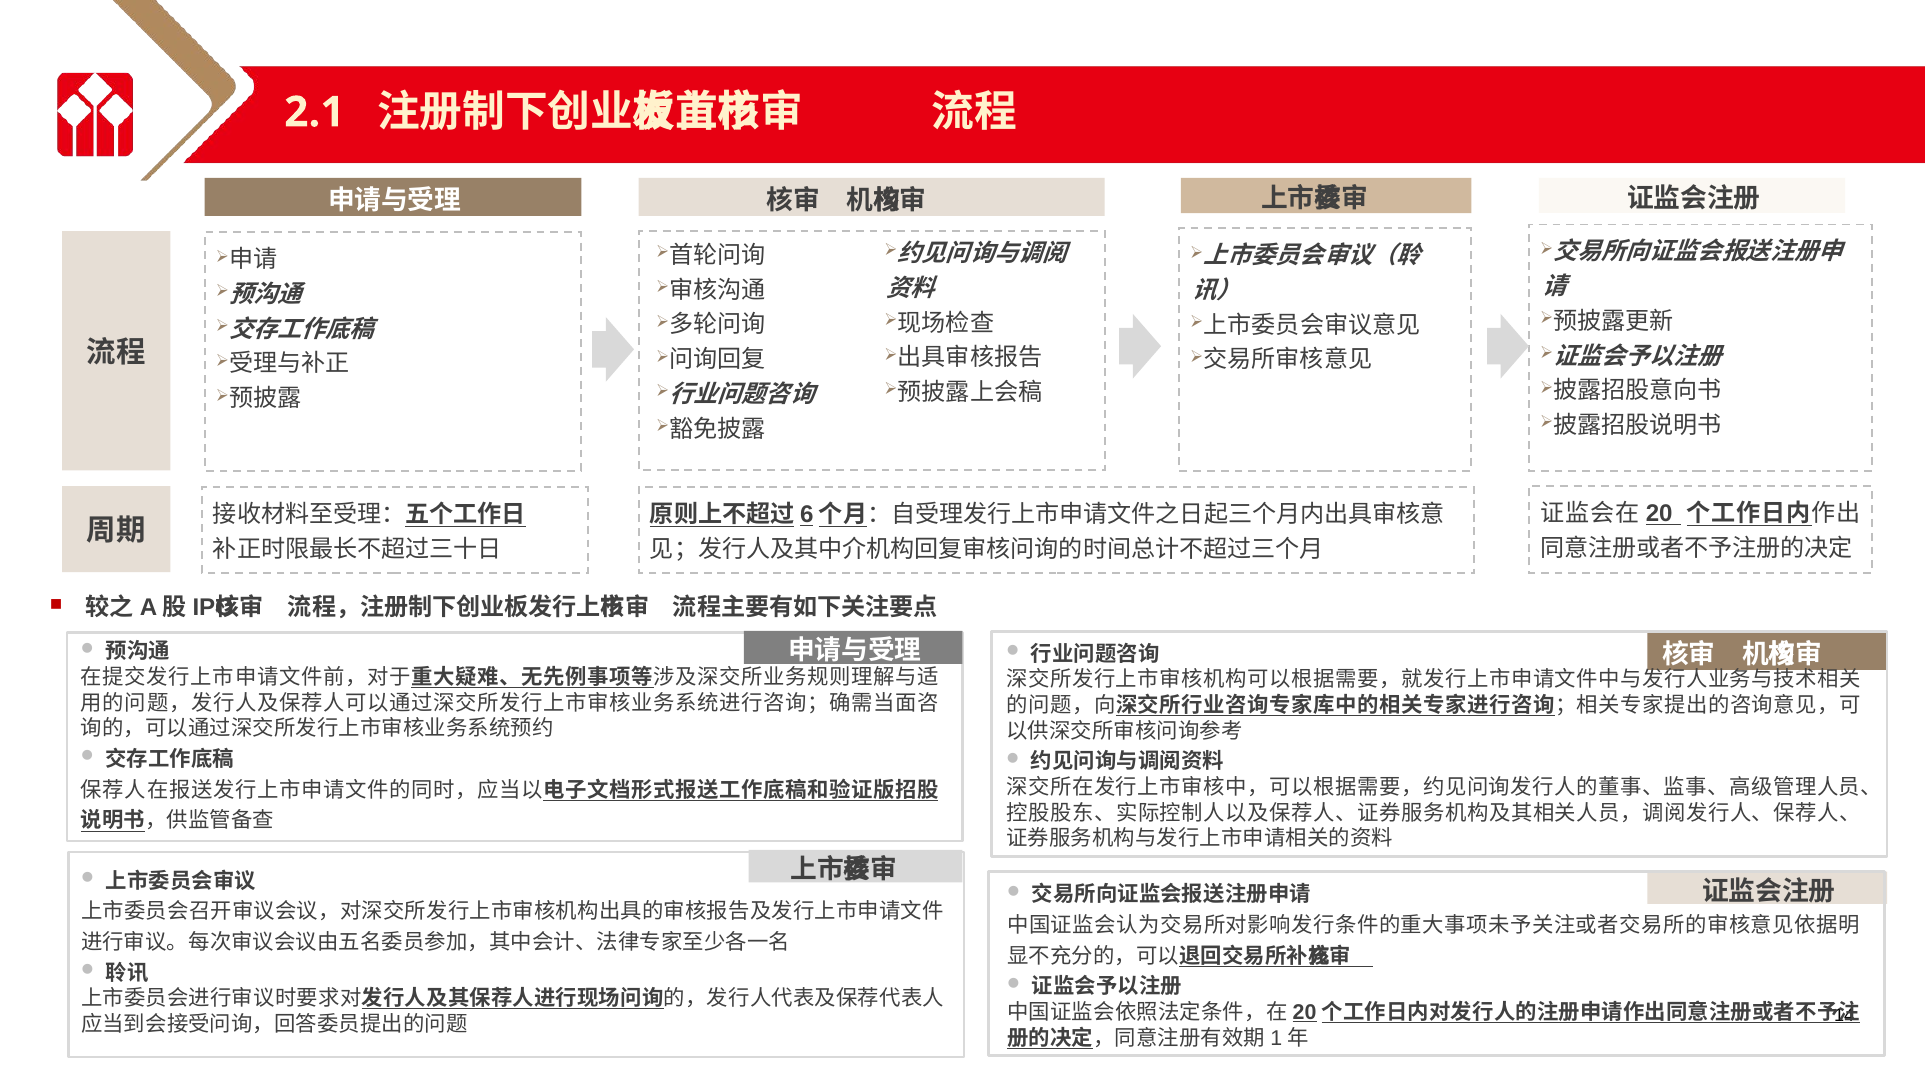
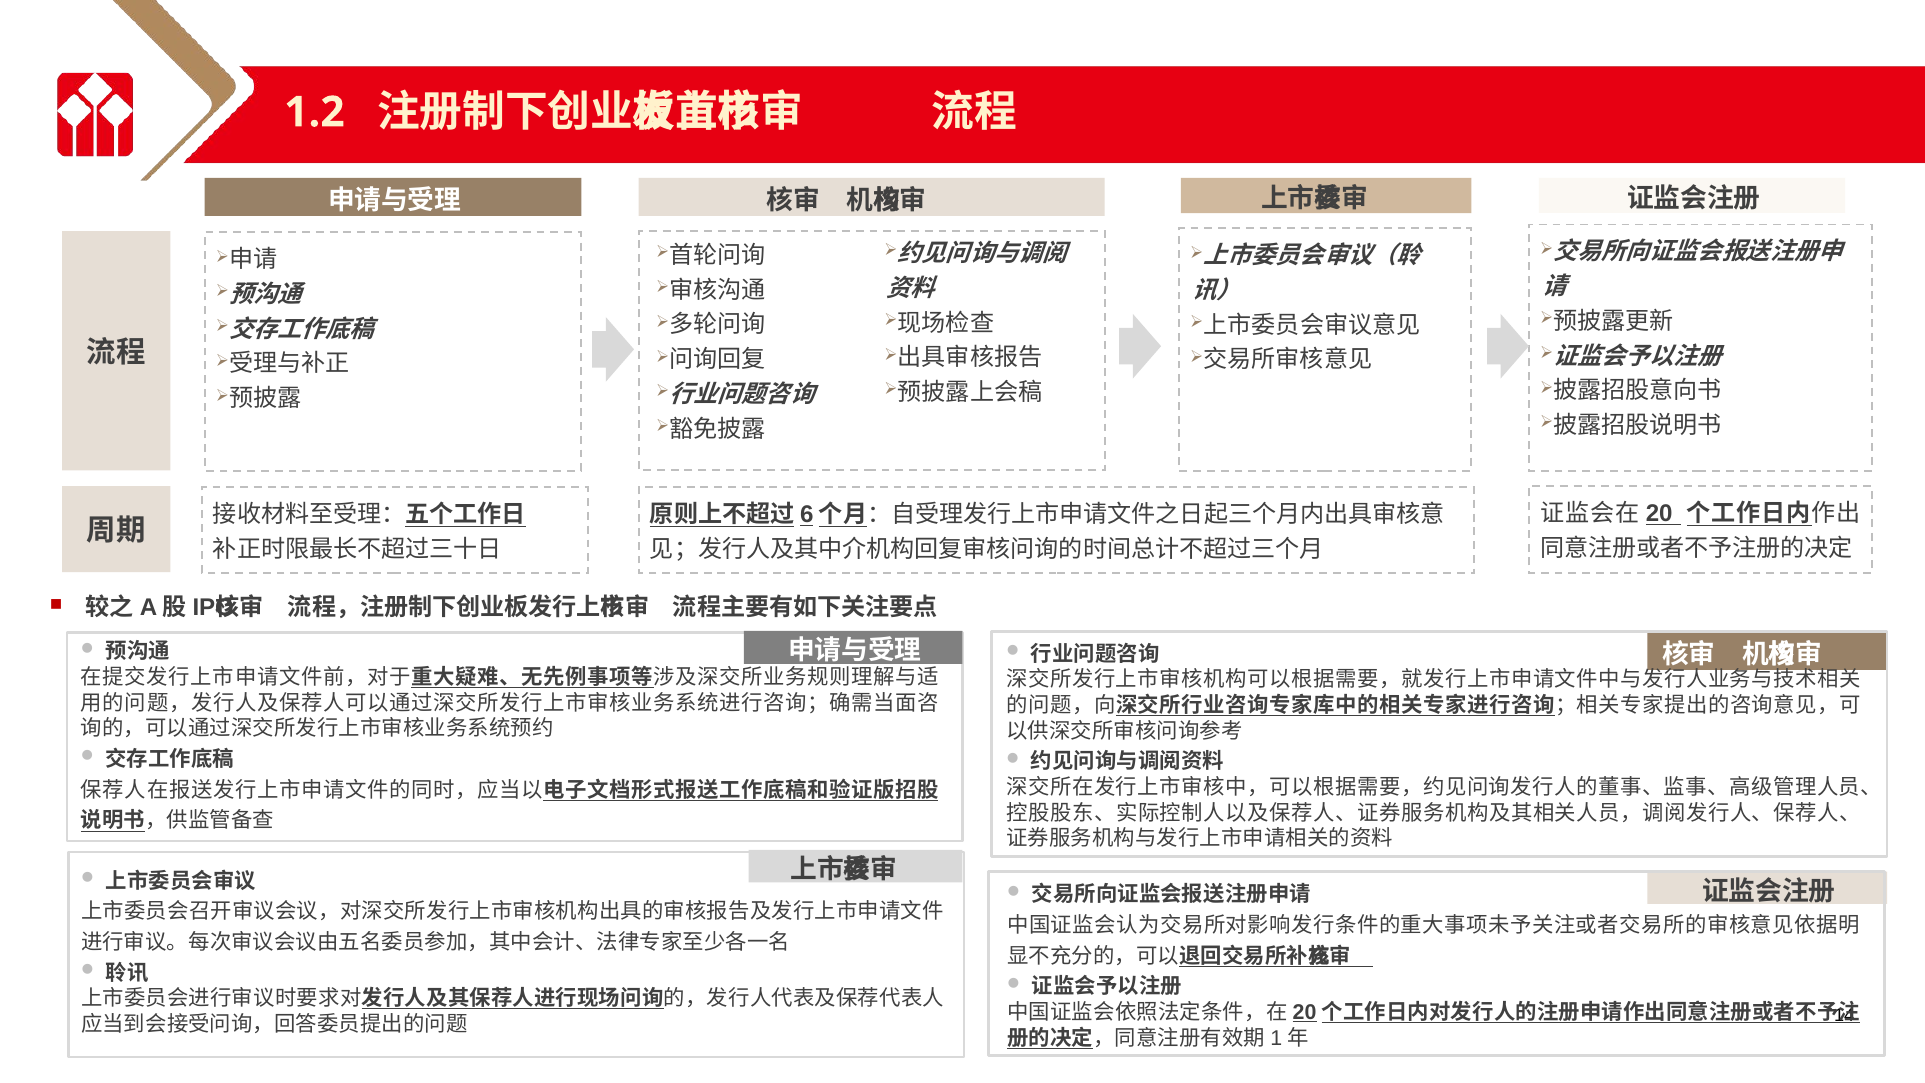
2.1: 2.1 -> 1.2 (314, 112)
